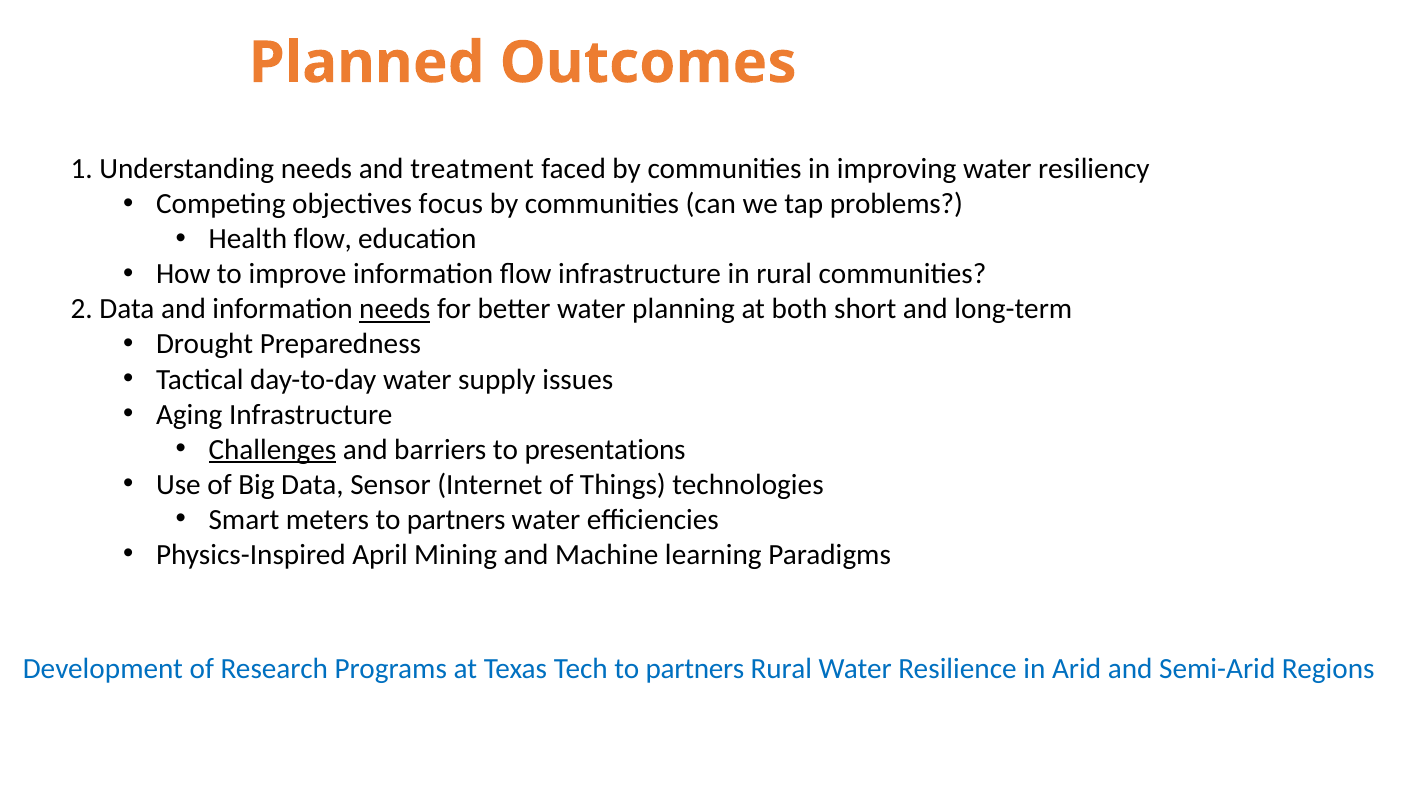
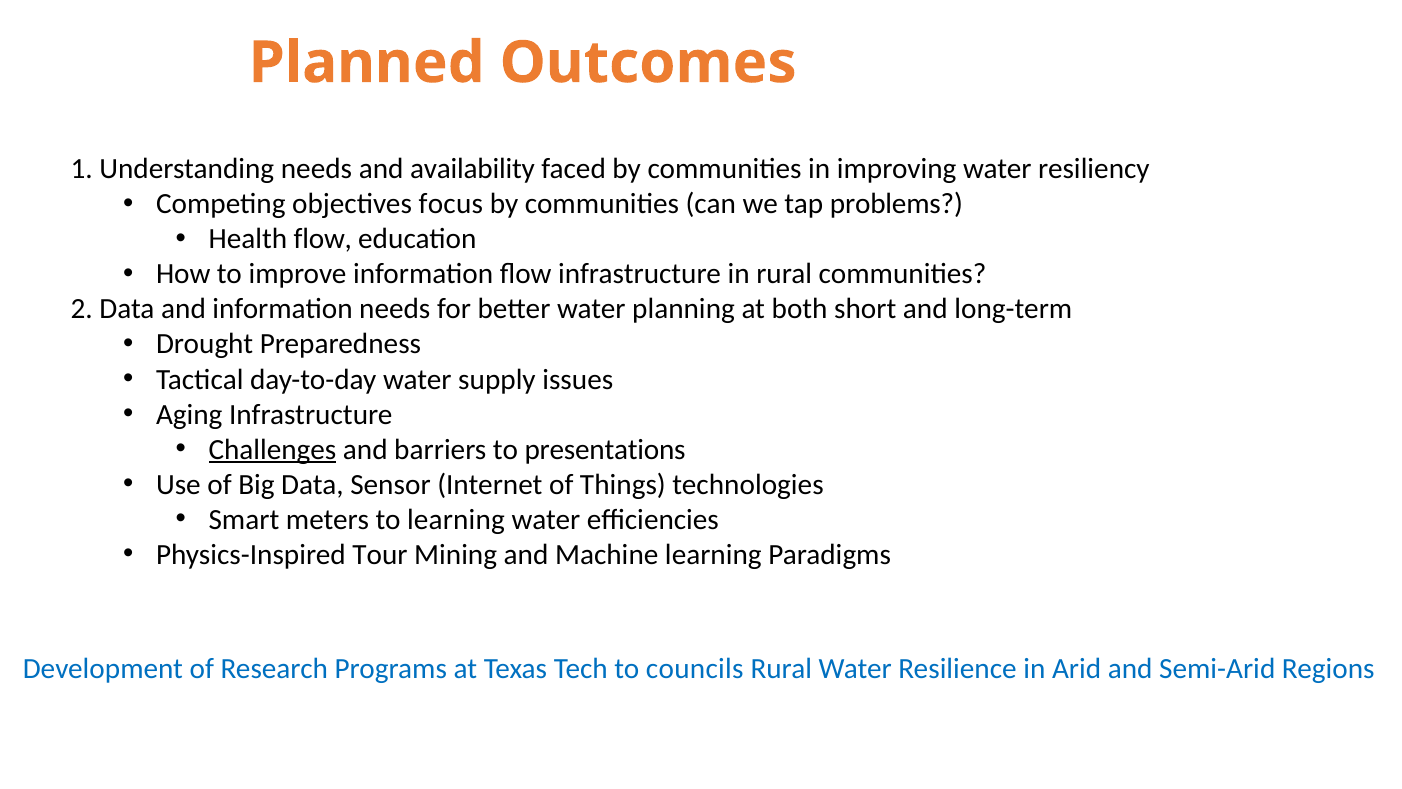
treatment: treatment -> availability (472, 169)
needs underline: present -> none (395, 309)
meters to partners: partners -> learning (456, 519)
April: April -> Tour (380, 555)
Tech to partners: partners -> councils (695, 668)
